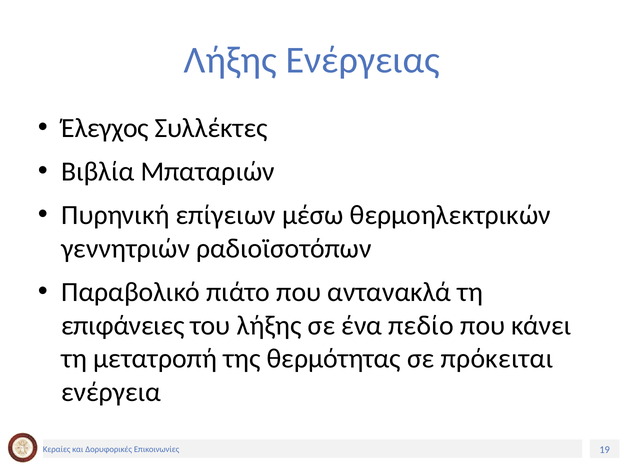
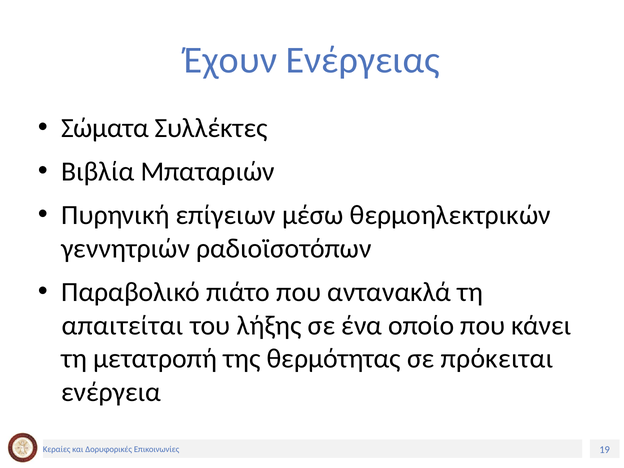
Λήξης: Λήξης -> Έχουν (230, 60)
Έλεγχος: Έλεγχος -> Σώματα (105, 128)
επιφάνειες: επιφάνειες -> απαιτείται (123, 326)
πεδίο: πεδίο -> οποίο (421, 326)
